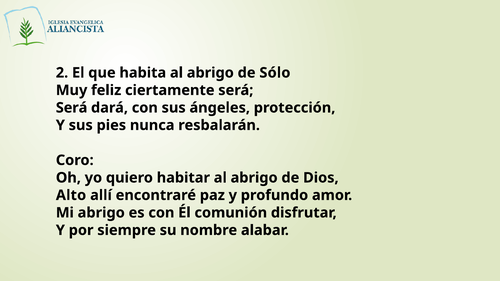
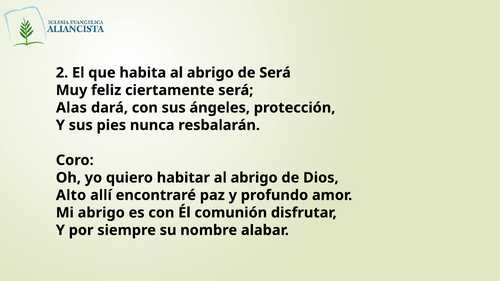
de Sólo: Sólo -> Será (275, 73)
Será: Será -> Alas (71, 108)
